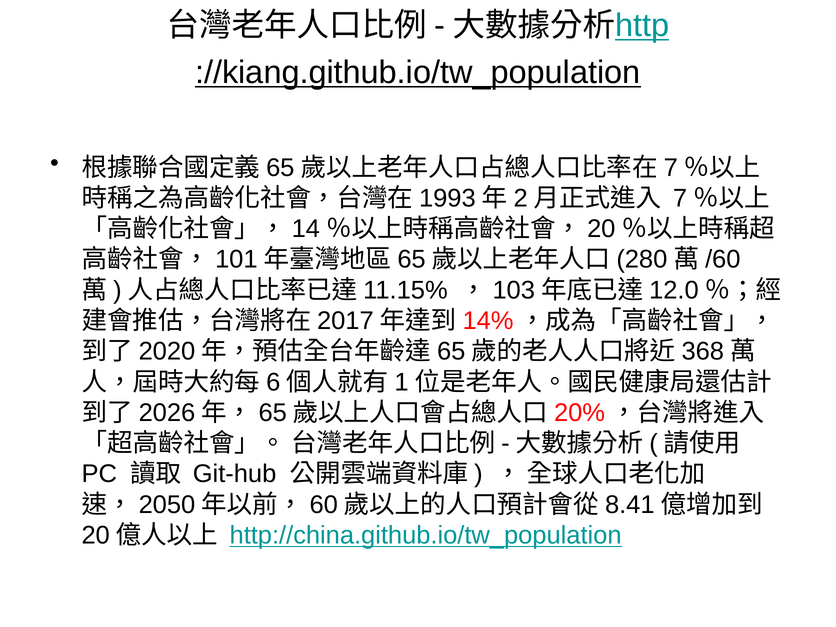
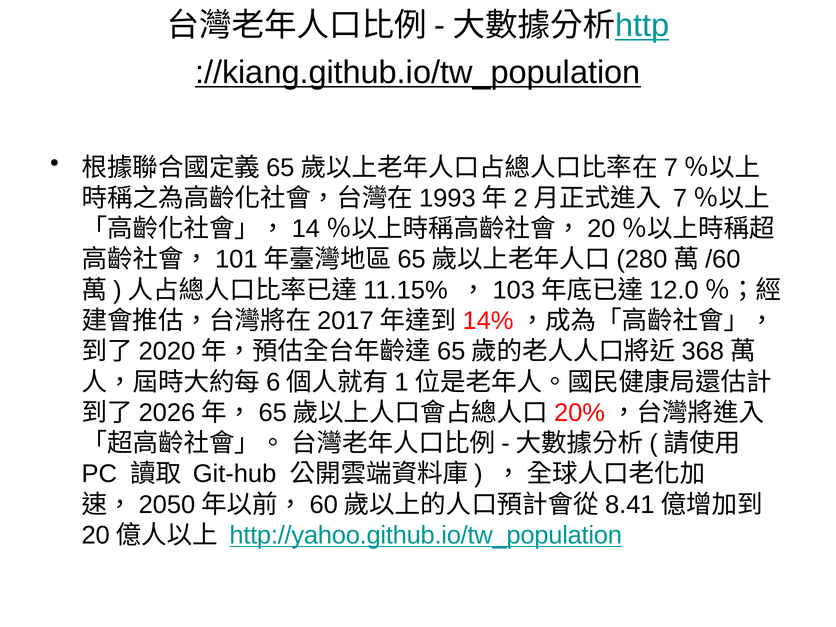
http://china.github.io/tw_population: http://china.github.io/tw_population -> http://yahoo.github.io/tw_population (426, 535)
